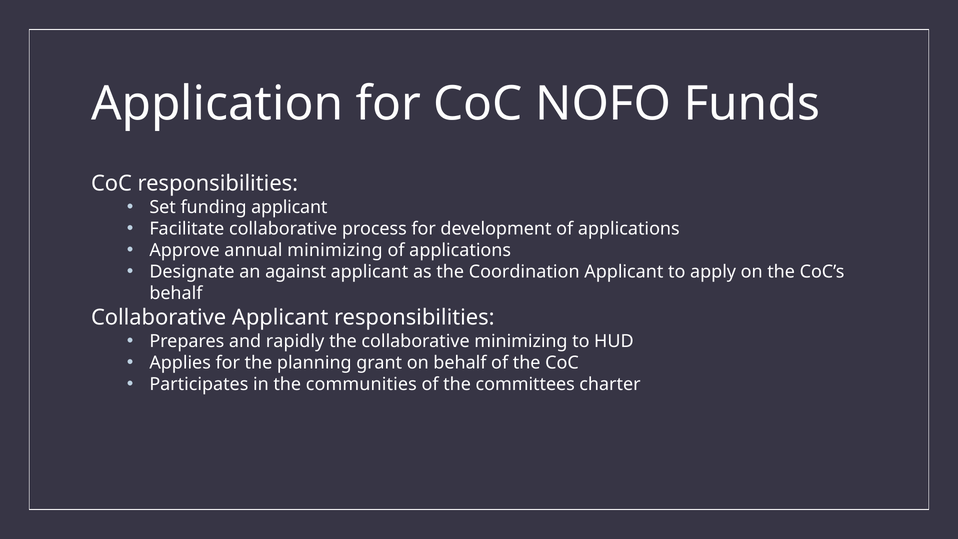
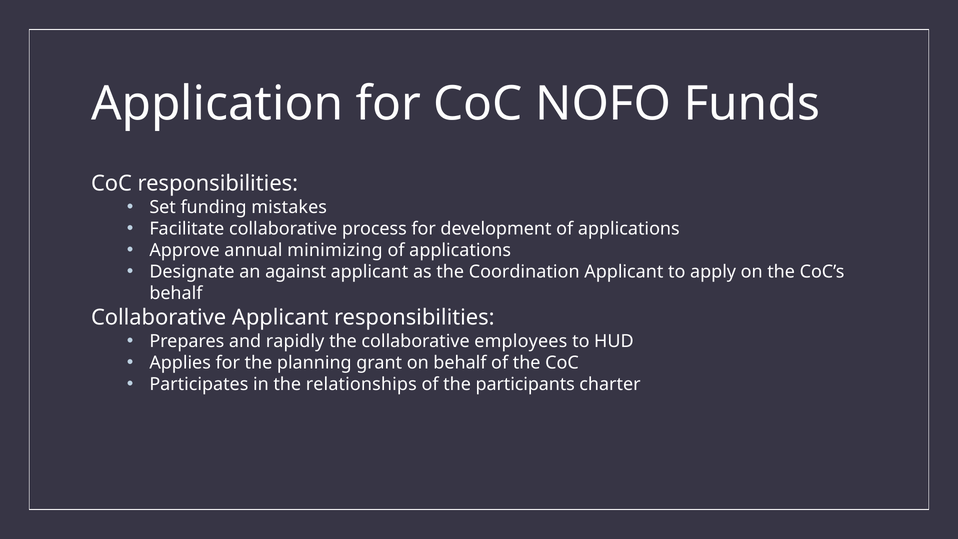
funding applicant: applicant -> mistakes (289, 207)
collaborative minimizing: minimizing -> employees (521, 341)
communities: communities -> relationships (361, 384)
committees: committees -> participants (525, 384)
